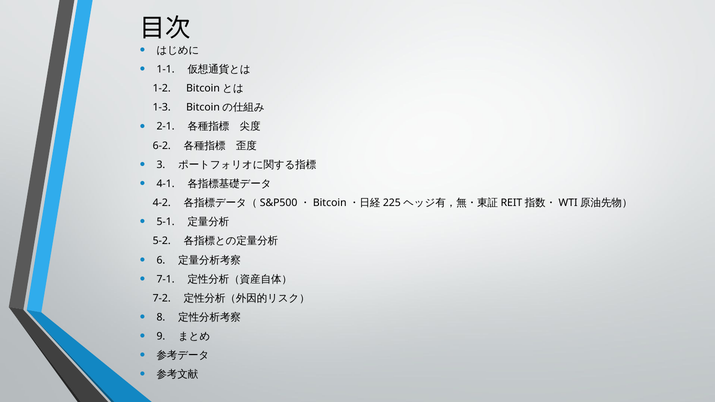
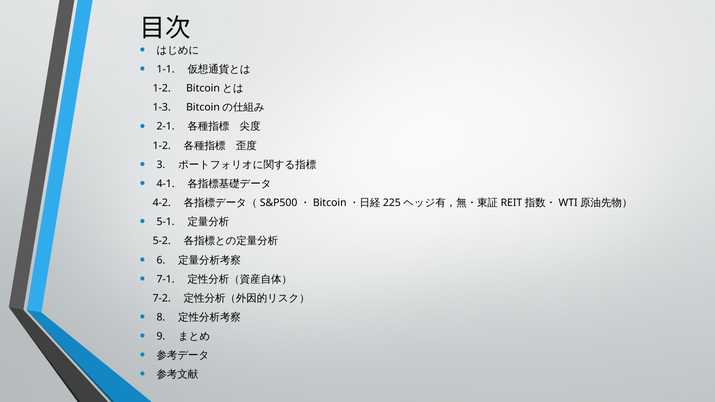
6-2: 6-2 -> 1-2 (162, 146)
